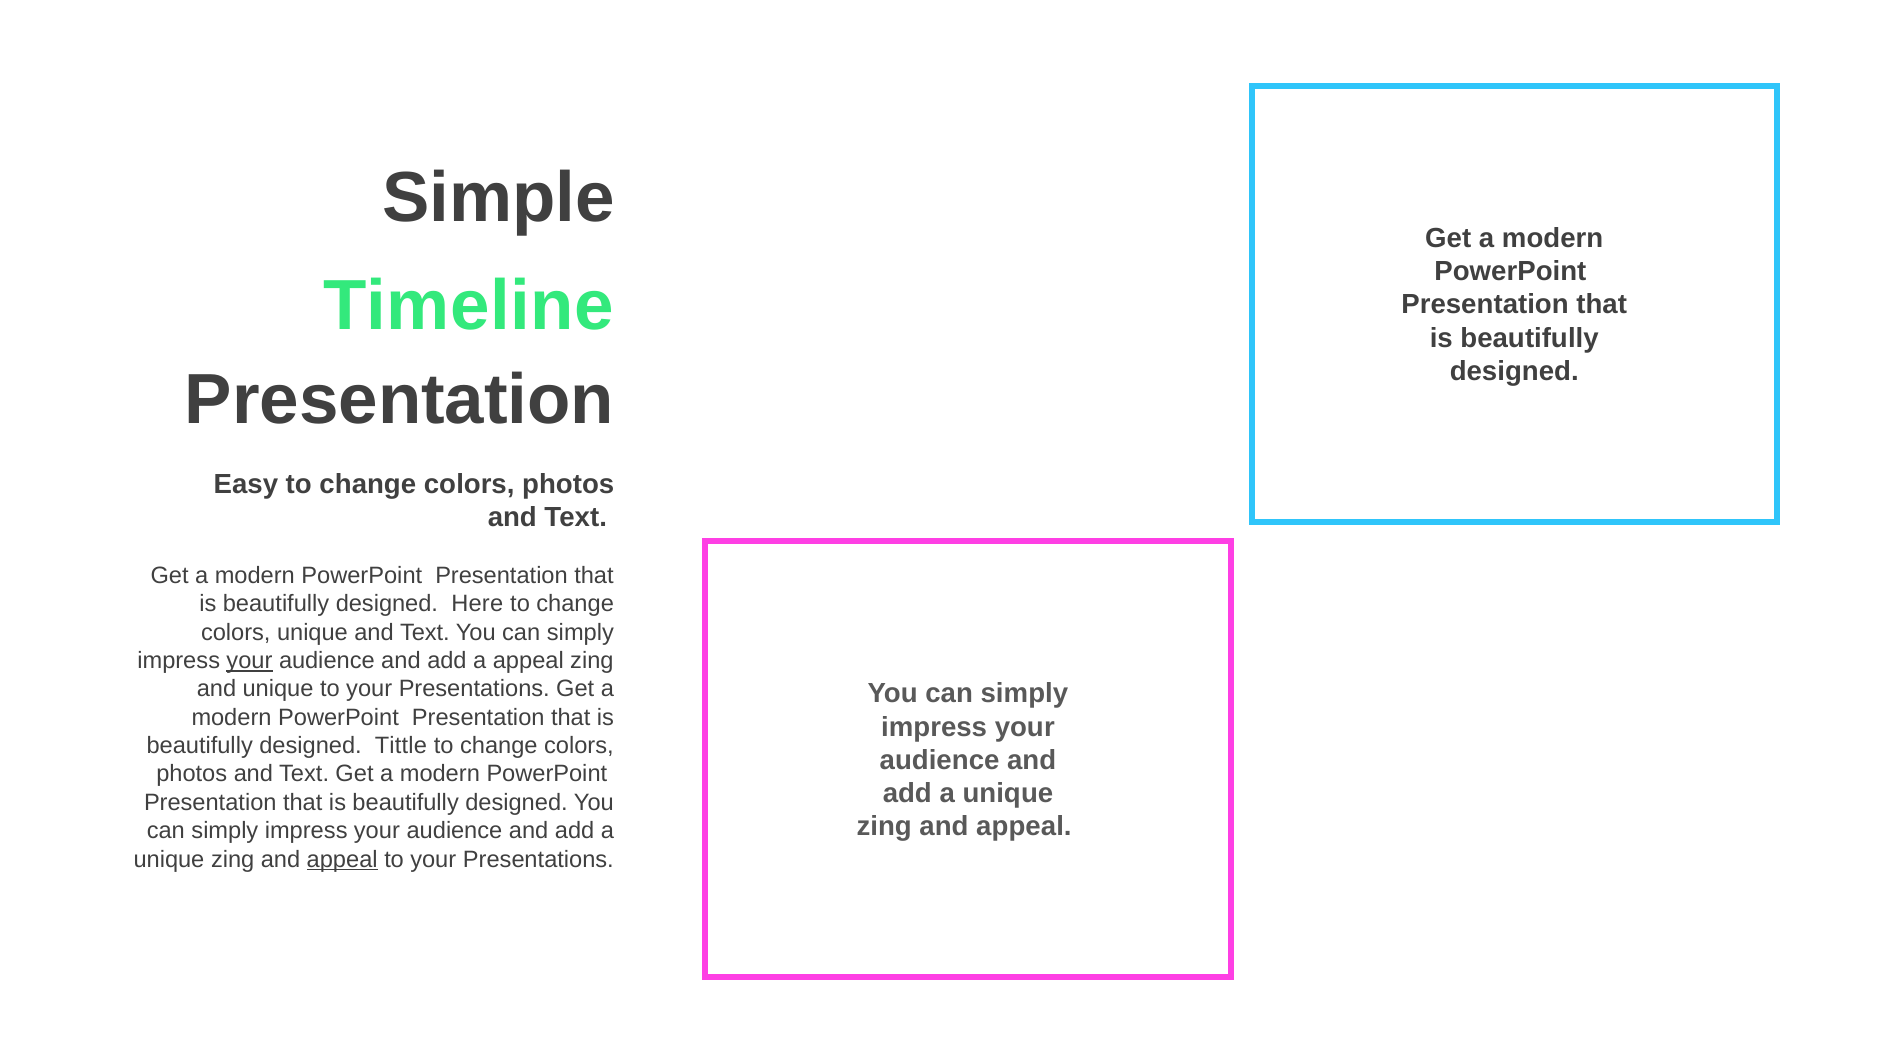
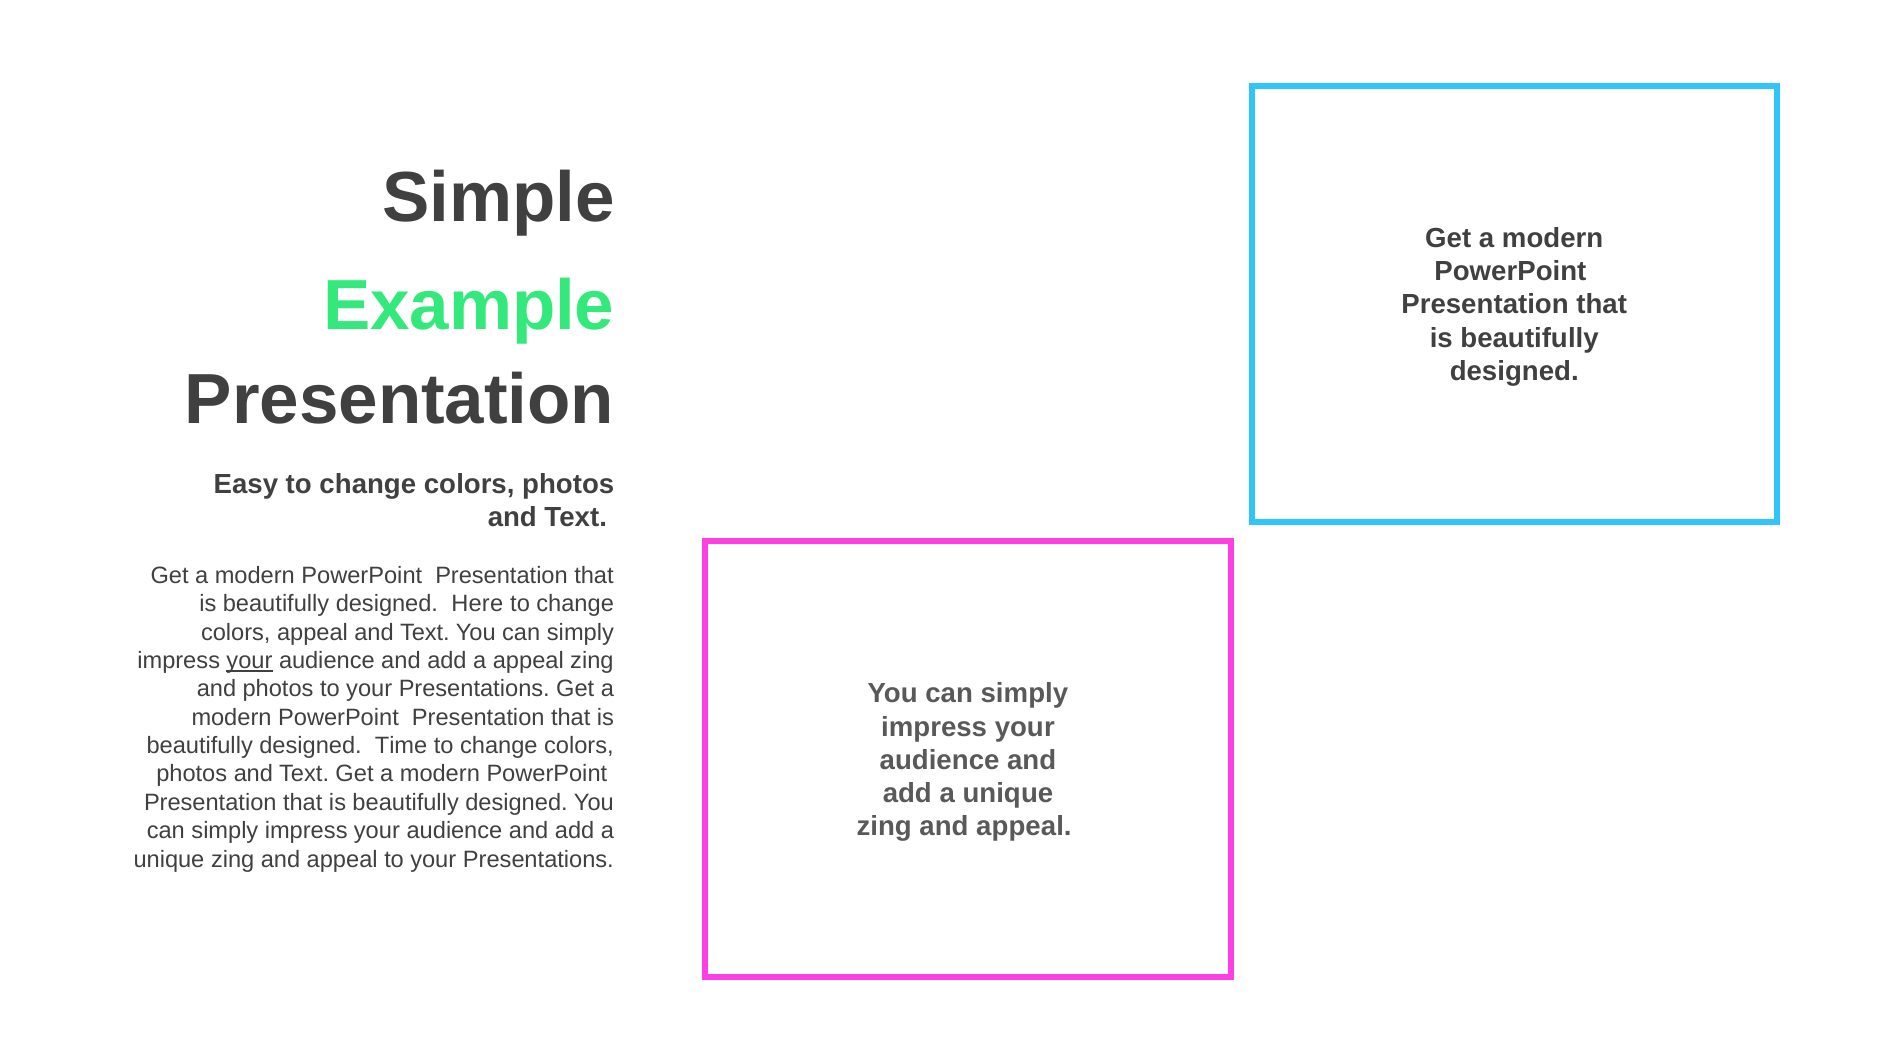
Timeline: Timeline -> Example (469, 306)
colors unique: unique -> appeal (312, 632)
and unique: unique -> photos (278, 689)
Tittle: Tittle -> Time (401, 746)
appeal underline: present -> none (342, 860)
